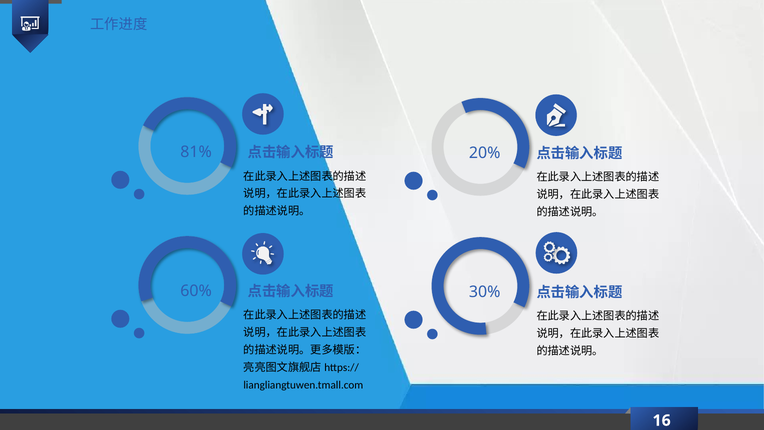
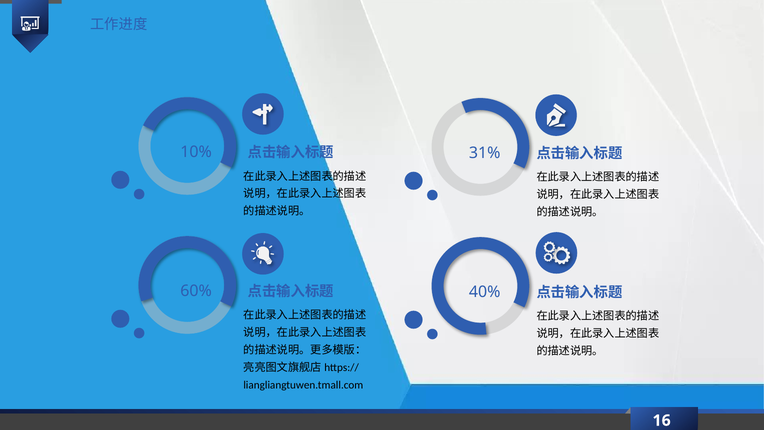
81%: 81% -> 10% (196, 152)
20%: 20% -> 31% (485, 153)
30%: 30% -> 40% (485, 292)
